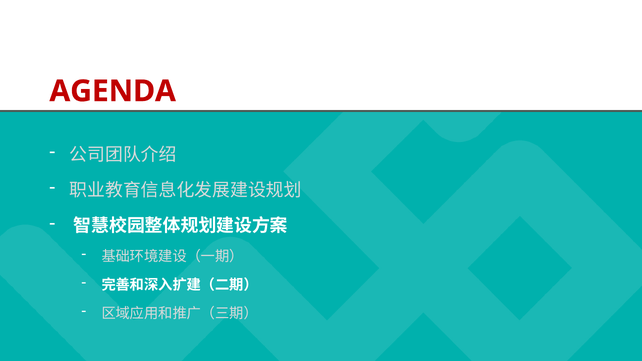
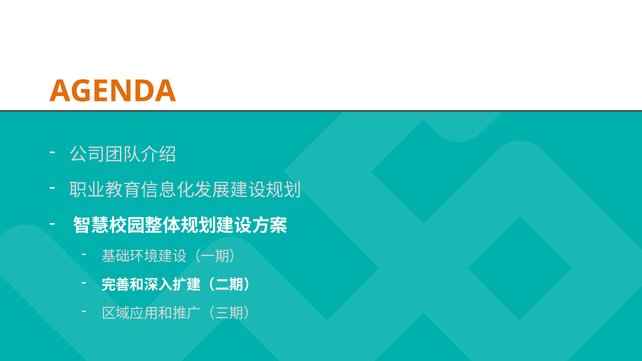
AGENDA colour: red -> orange (113, 91)
